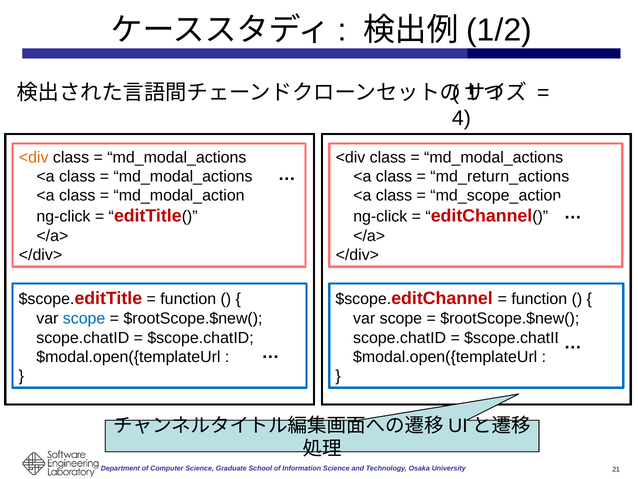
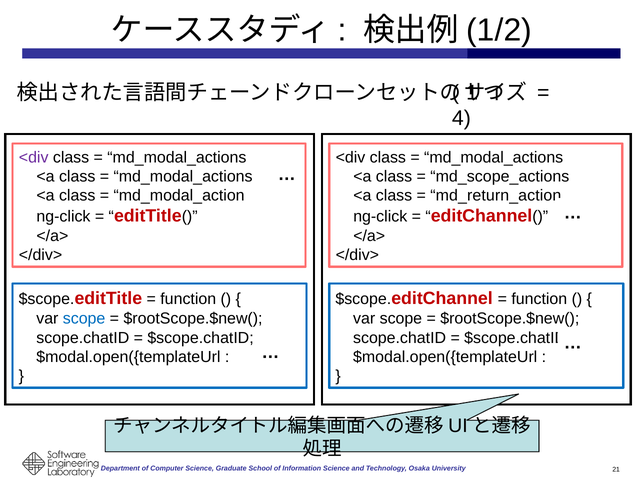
<div colour: orange -> purple (34, 157)
md_return_actions: md_return_actions -> md_scope_actions (500, 176)
md_scope_action: md_scope_action -> md_return_action (496, 195)
